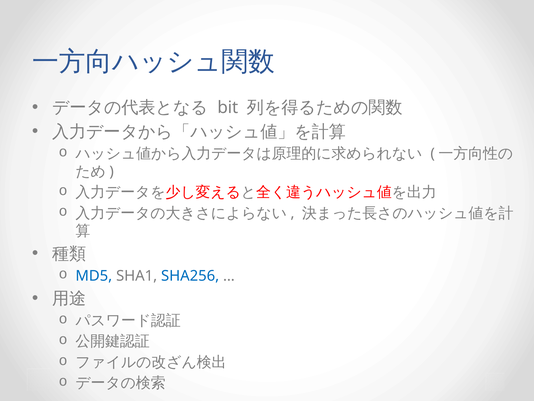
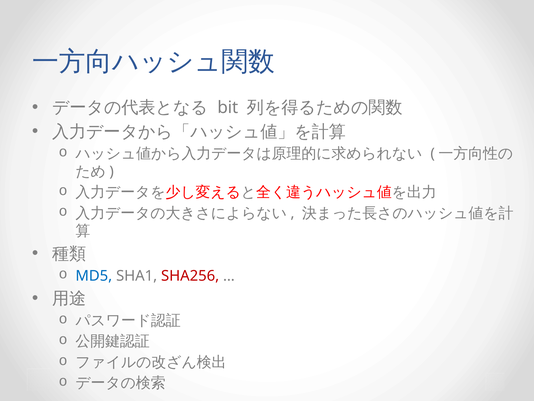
SHA256 colour: blue -> red (190, 275)
